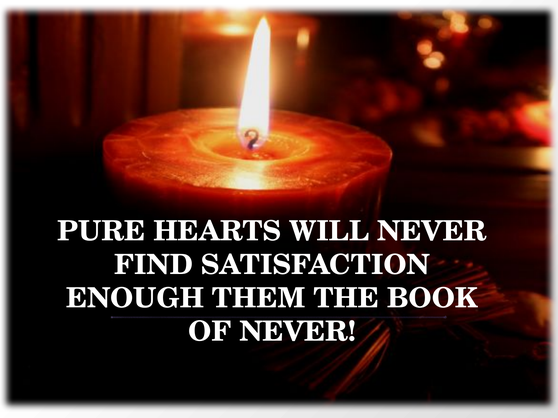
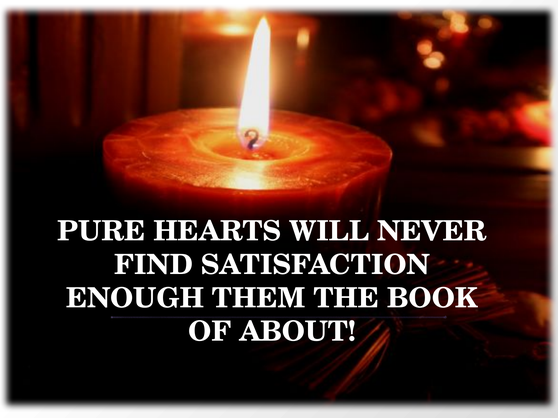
OF NEVER: NEVER -> ABOUT (298, 332)
